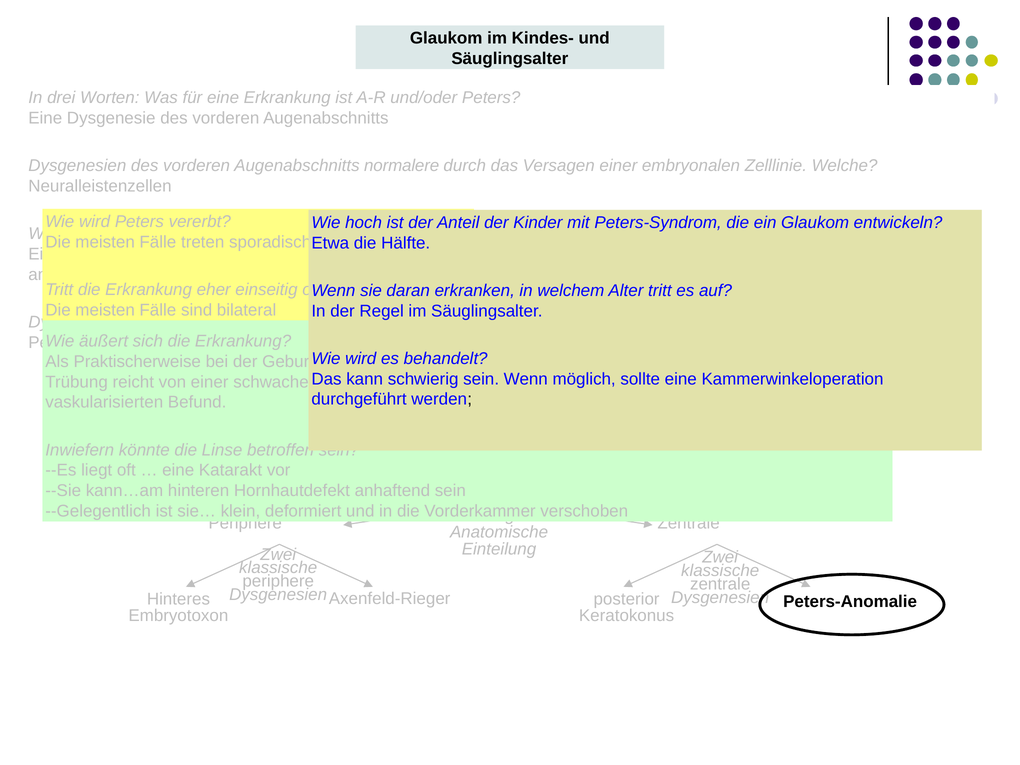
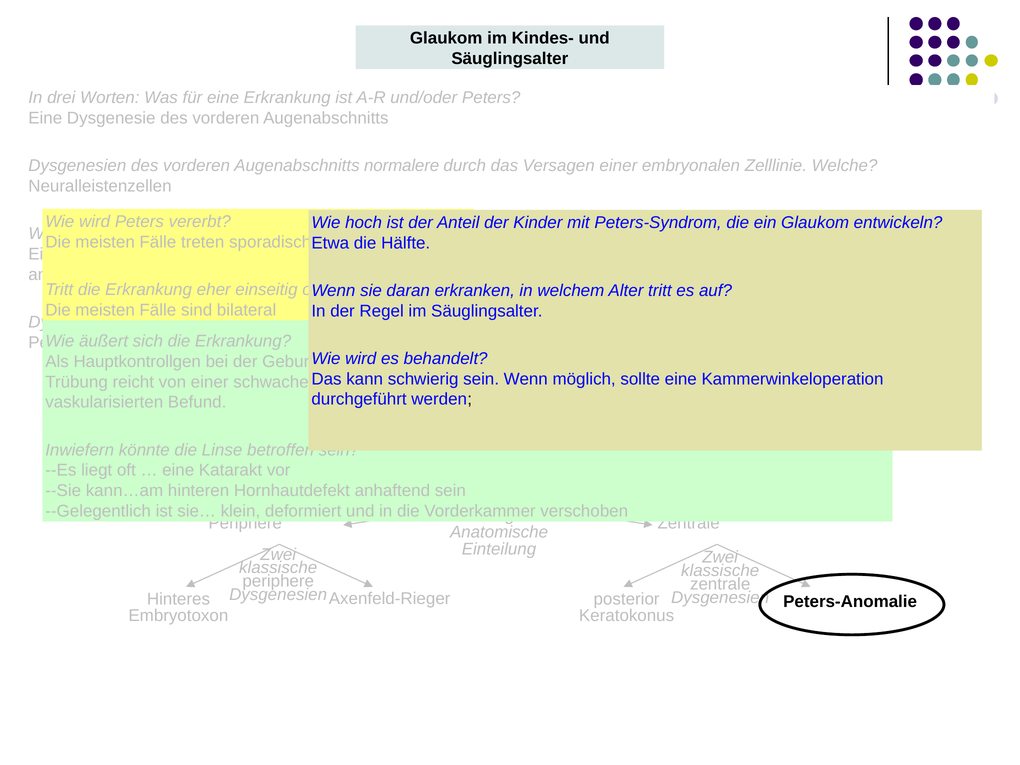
Praktischerweise: Praktischerweise -> Hauptkontrollgen (137, 362)
